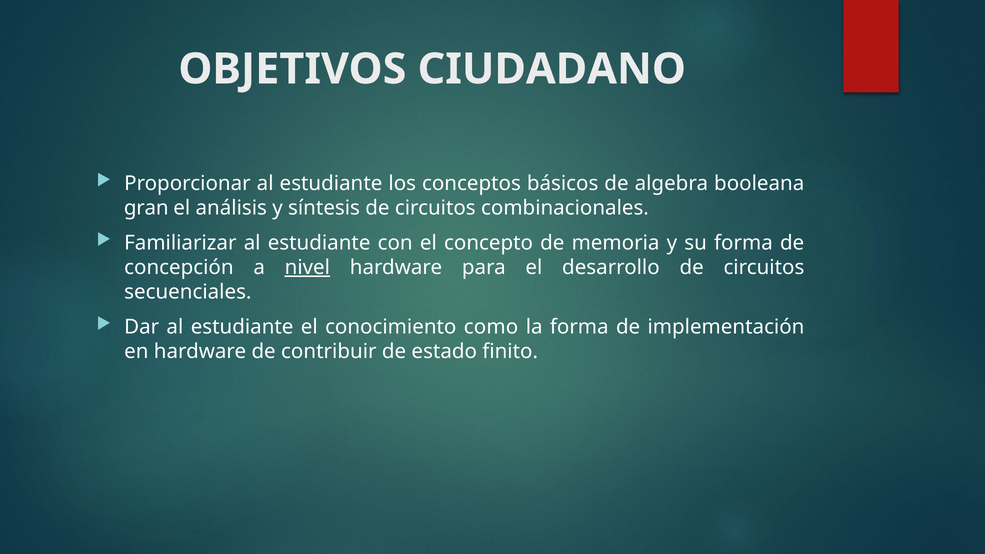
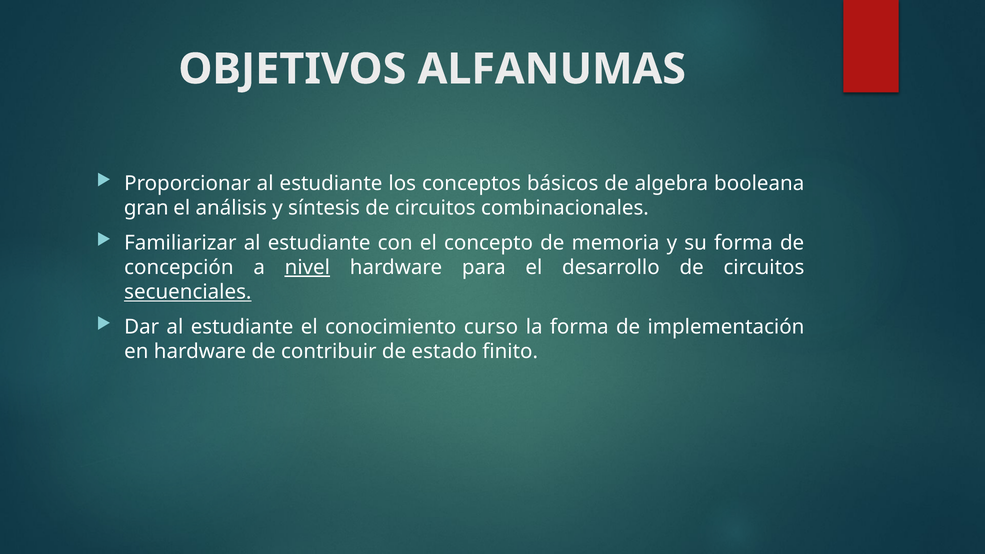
CIUDADANO: CIUDADANO -> ALFANUMAS (552, 69)
secuenciales underline: none -> present (188, 292)
como: como -> curso (491, 327)
